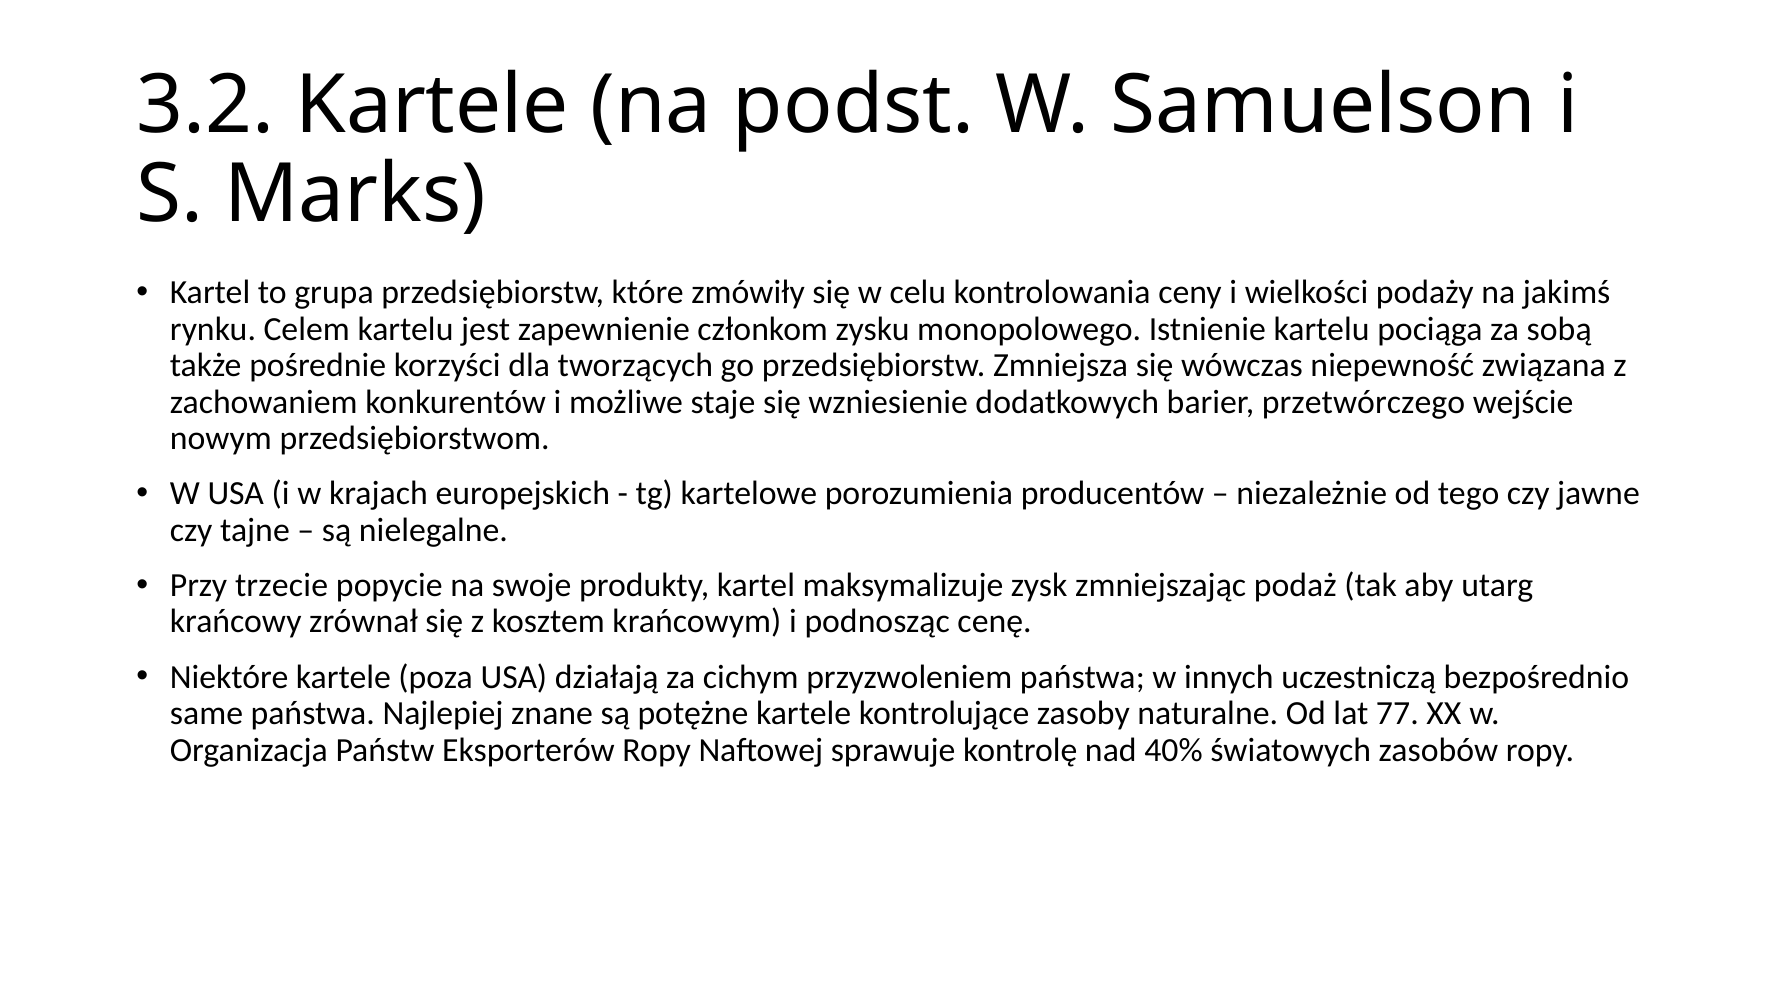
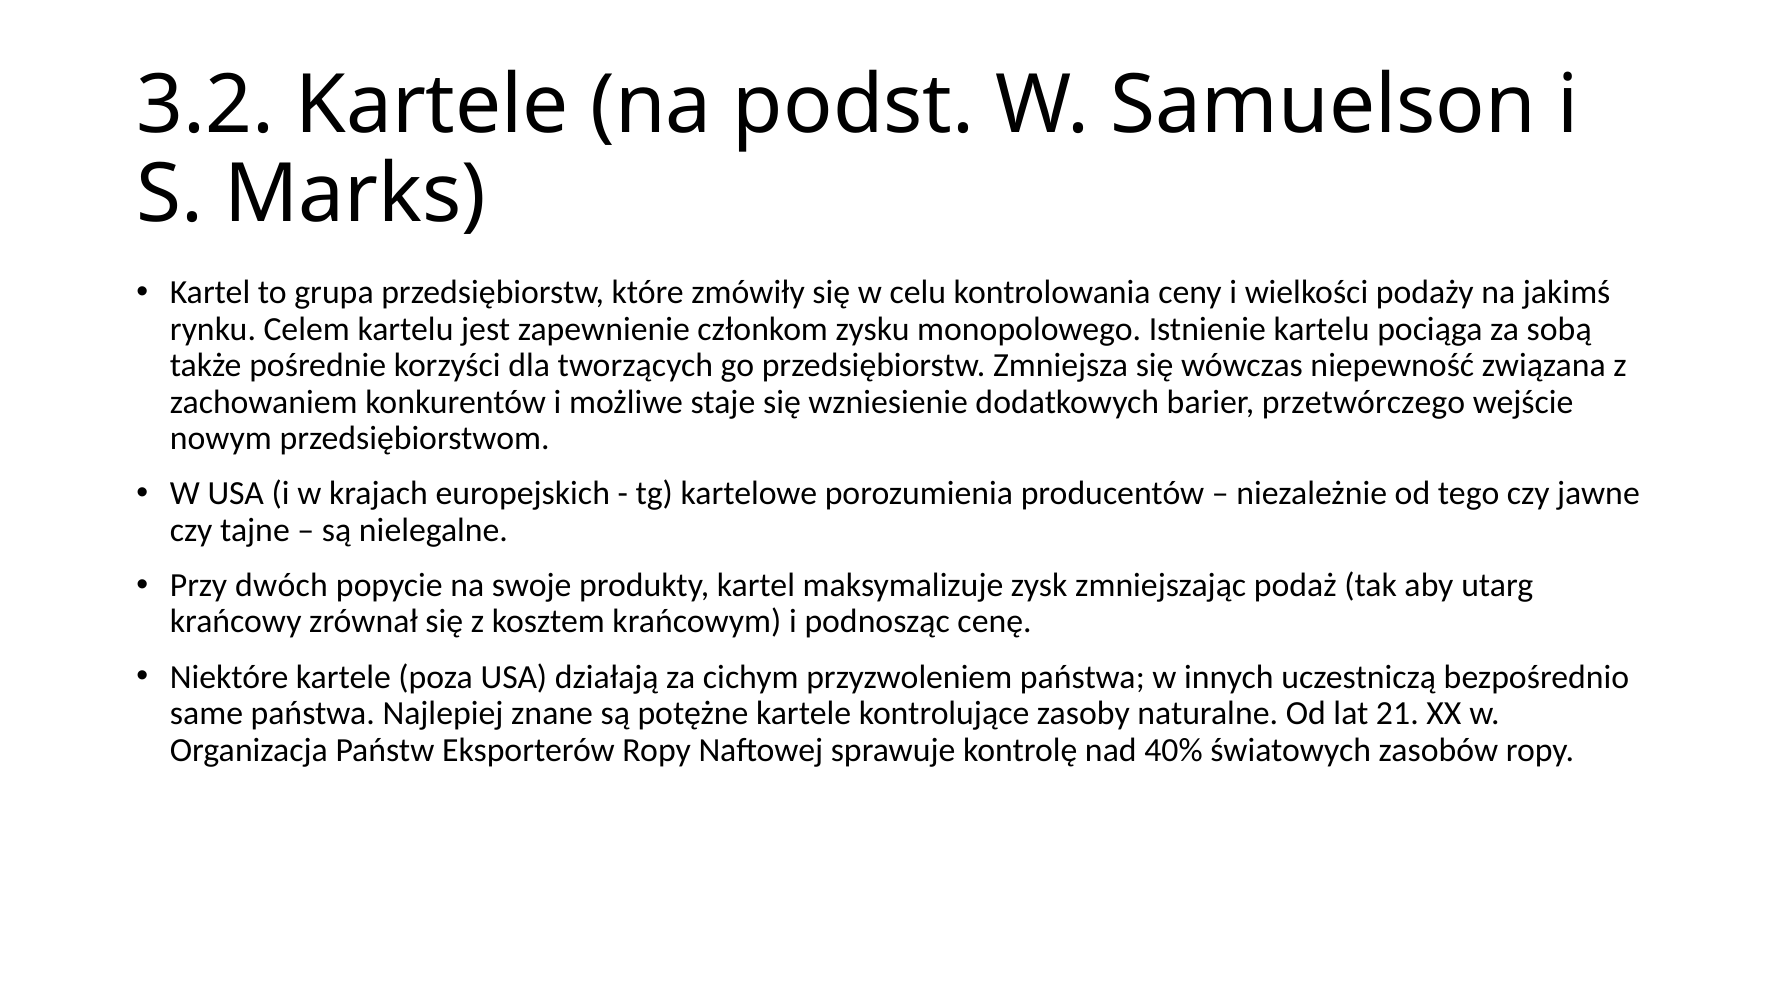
trzecie: trzecie -> dwóch (281, 585)
77: 77 -> 21 (1397, 714)
